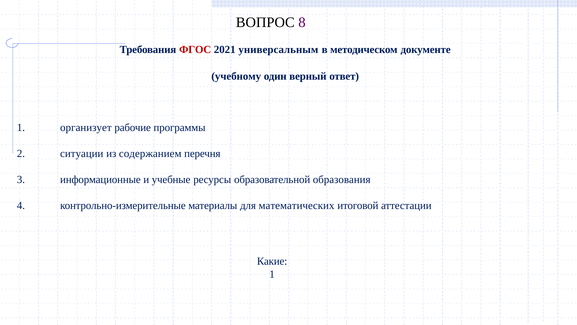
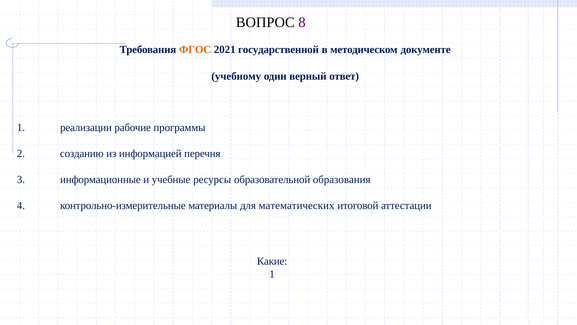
ФГОС colour: red -> orange (195, 50)
универсальным: универсальным -> государственной (278, 50)
организует: организует -> реализации (86, 127)
ситуации: ситуации -> созданию (82, 153)
содержанием: содержанием -> информацией (150, 153)
